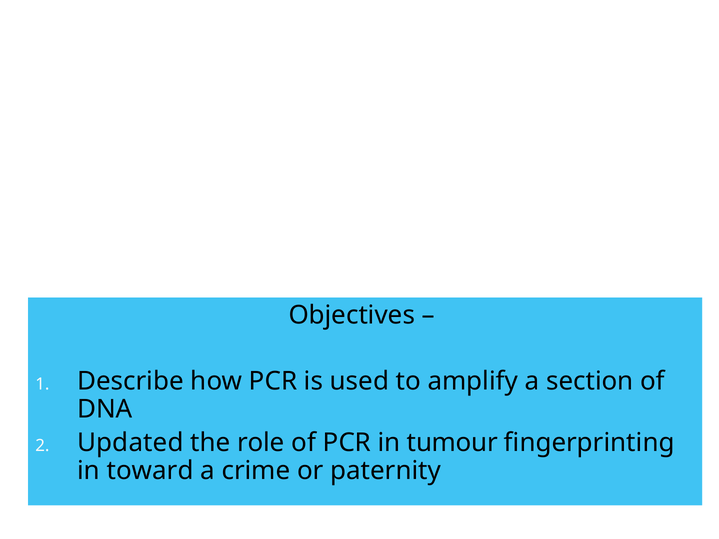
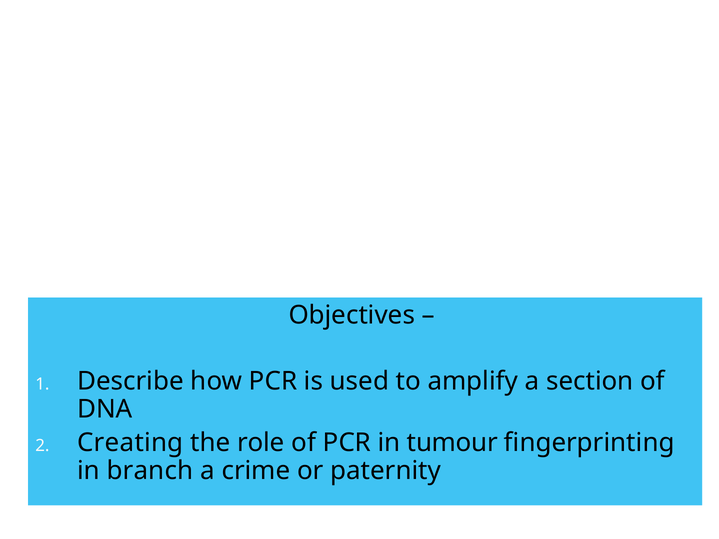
Updated: Updated -> Creating (130, 443)
toward: toward -> branch (150, 471)
